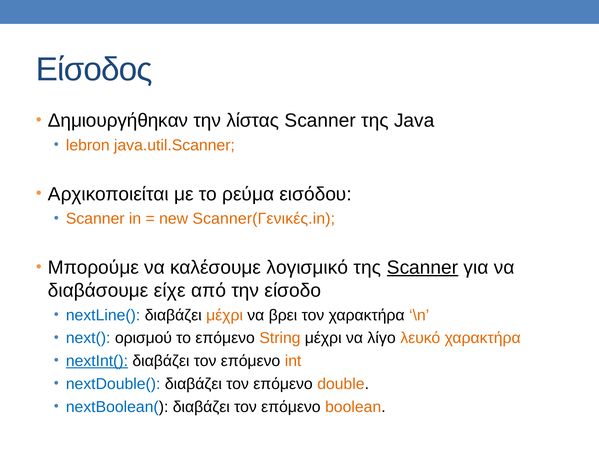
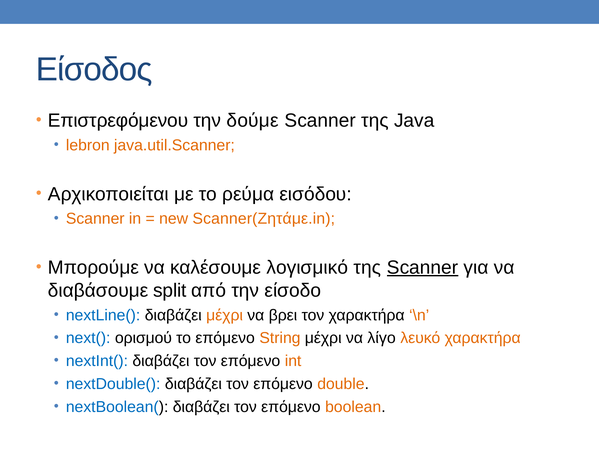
Δημιουργήθηκαν: Δημιουργήθηκαν -> Επιστρεφόμενου (118, 121)
λίστας: λίστας -> δούμε (253, 121)
Scanner(Γενικές.in: Scanner(Γενικές.in -> Scanner(Ζητάμε.in (264, 219)
είχε: είχε -> split (170, 291)
nextInt( underline: present -> none (97, 361)
